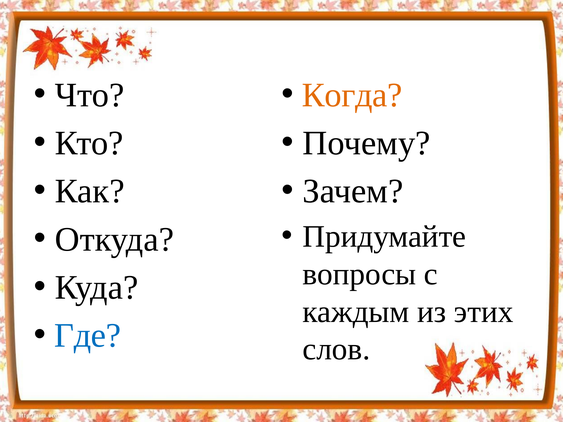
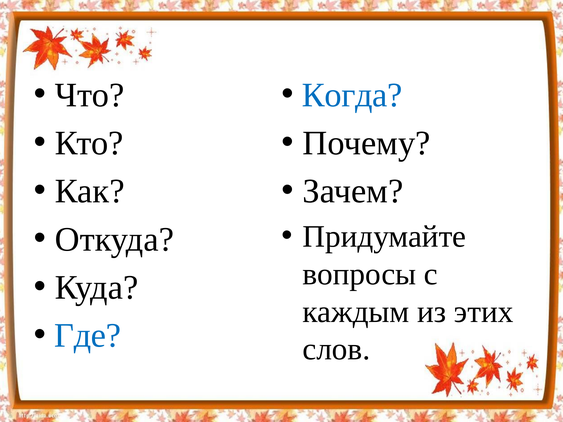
Когда colour: orange -> blue (352, 95)
